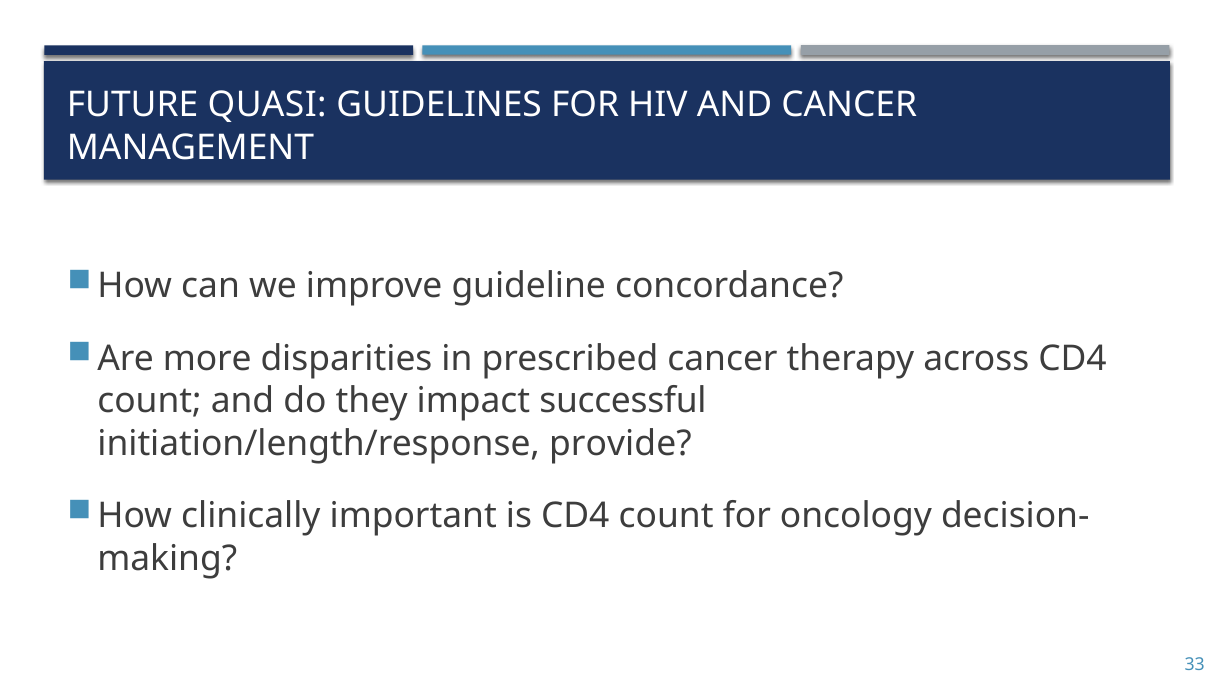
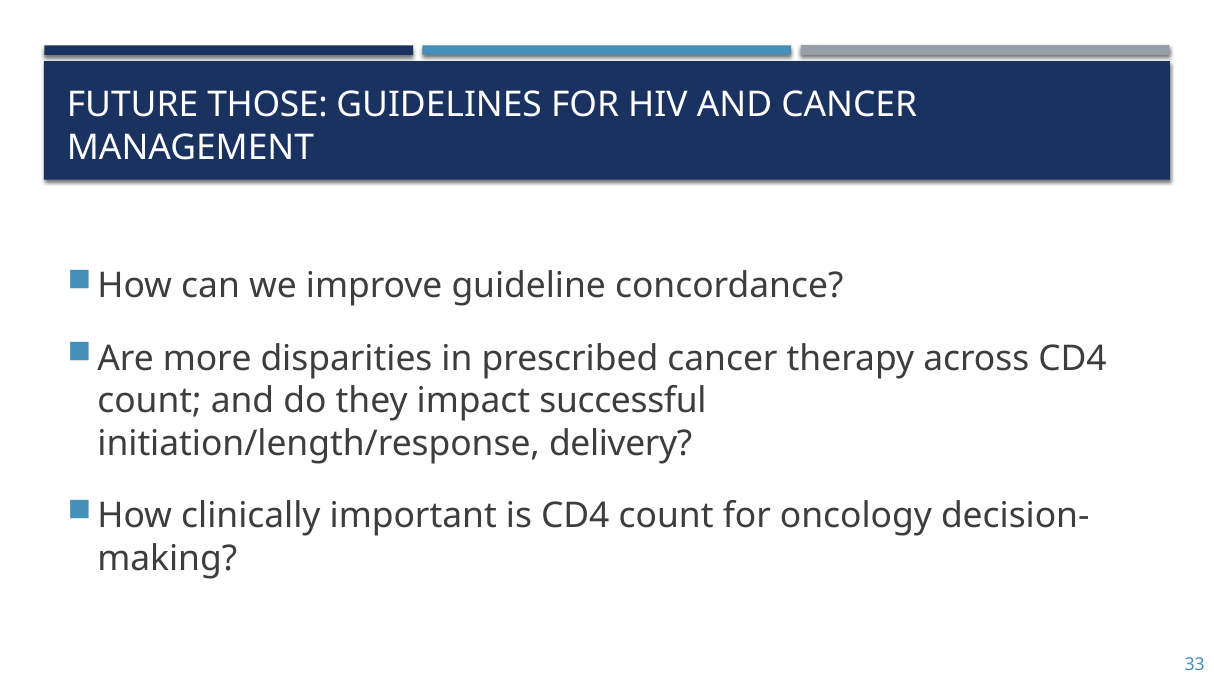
QUASI: QUASI -> THOSE (268, 105)
provide: provide -> delivery (621, 444)
